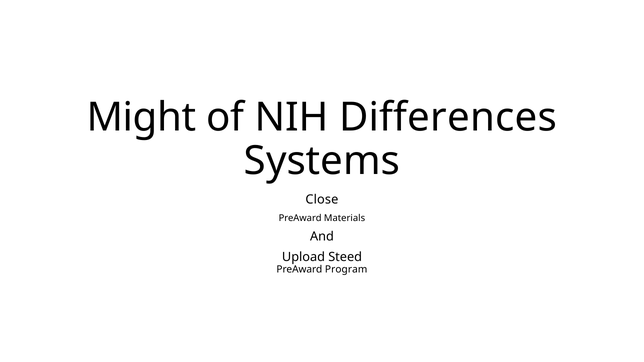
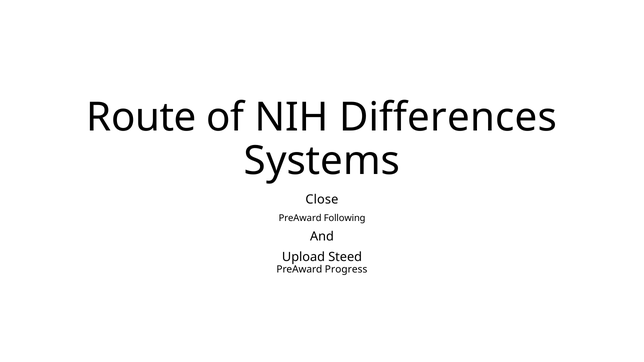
Might: Might -> Route (141, 118)
Materials: Materials -> Following (345, 218)
Program: Program -> Progress (346, 270)
